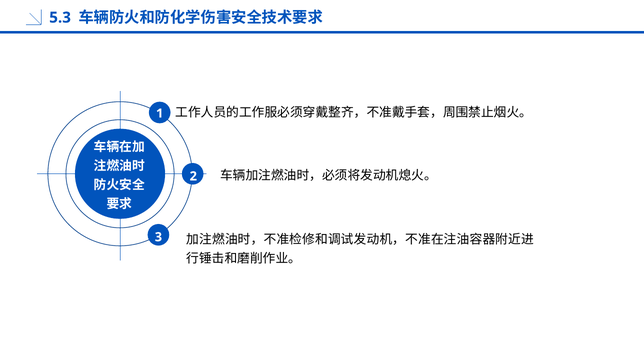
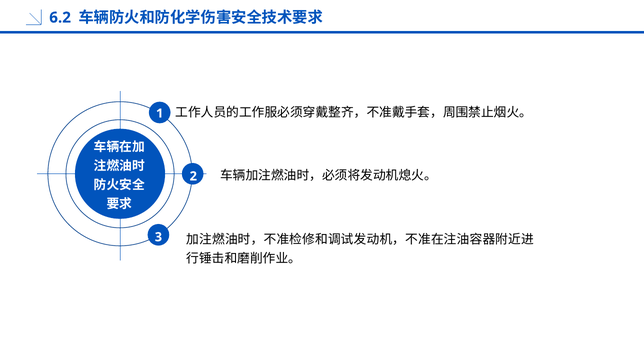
5.3: 5.3 -> 6.2 (60, 18)
